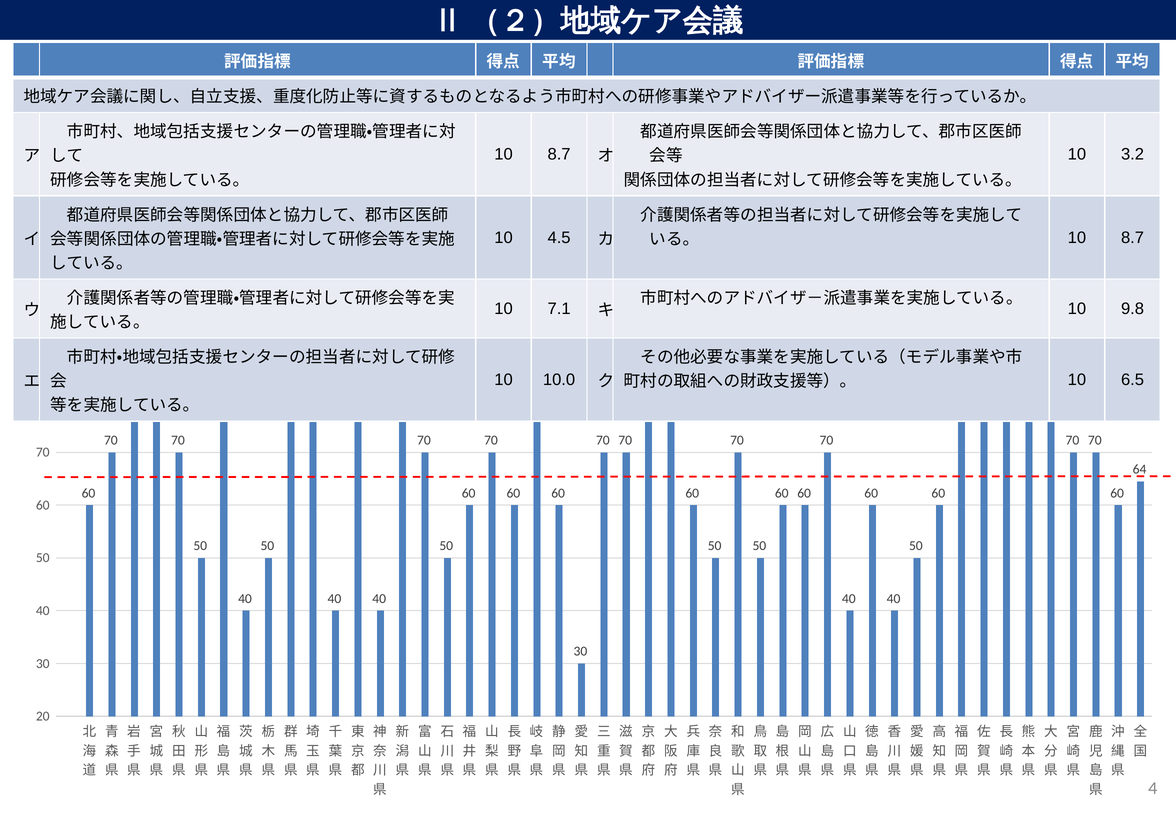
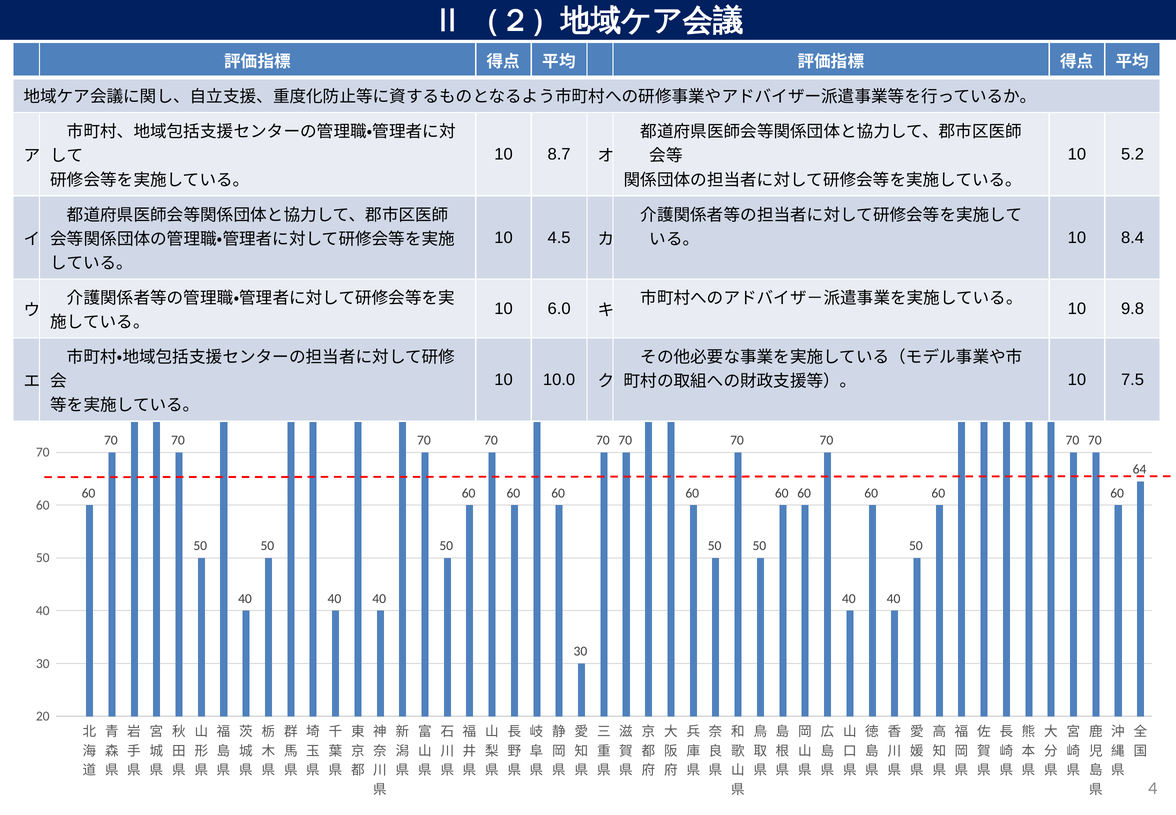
3.2: 3.2 -> 5.2 (1133, 154)
8.7: 8.7 -> 8.4 (1133, 238)
7.1: 7.1 -> 6.0 (559, 309)
6.5: 6.5 -> 7.5 (1133, 380)
